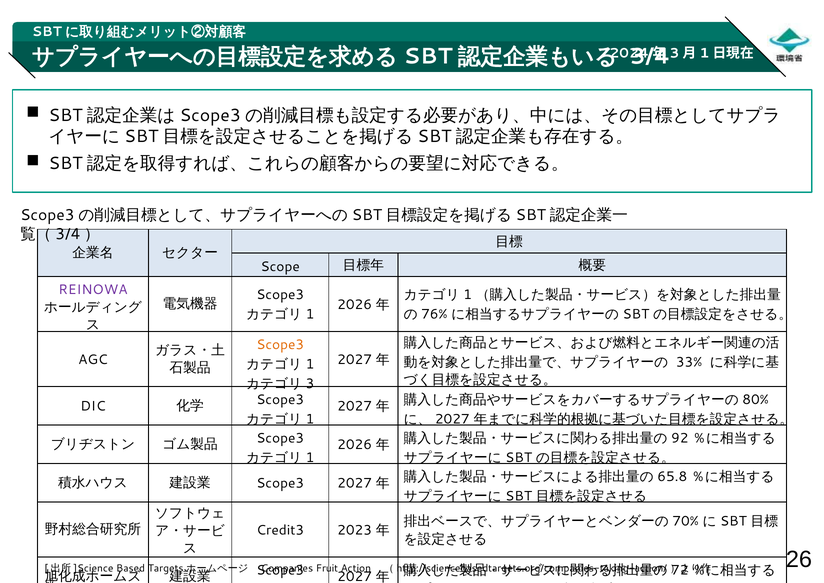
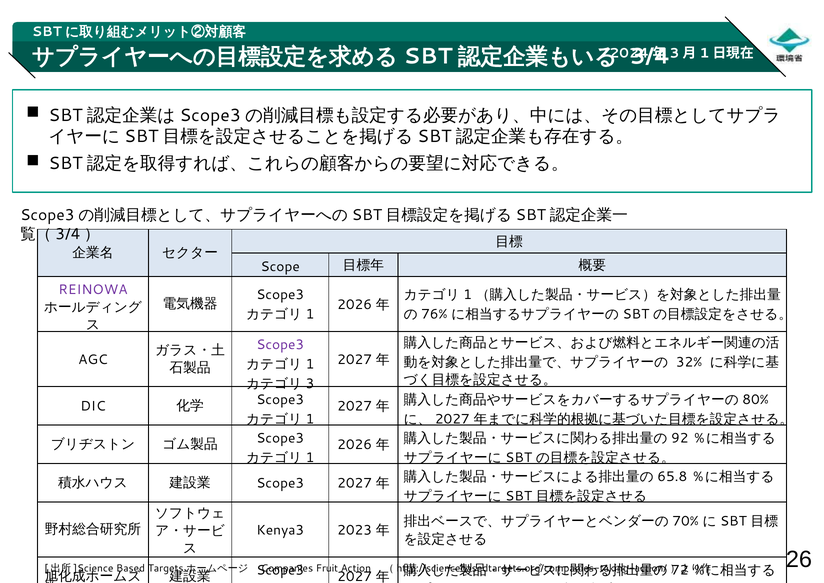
Scope3 colour: orange -> purple (280, 344)
33%: 33% -> 32% (689, 362)
Credit3: Credit3 -> Kenya3 (280, 530)
